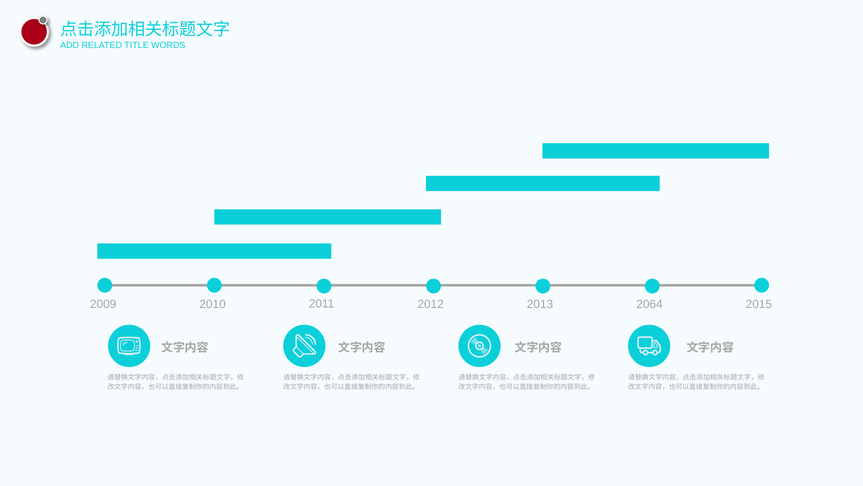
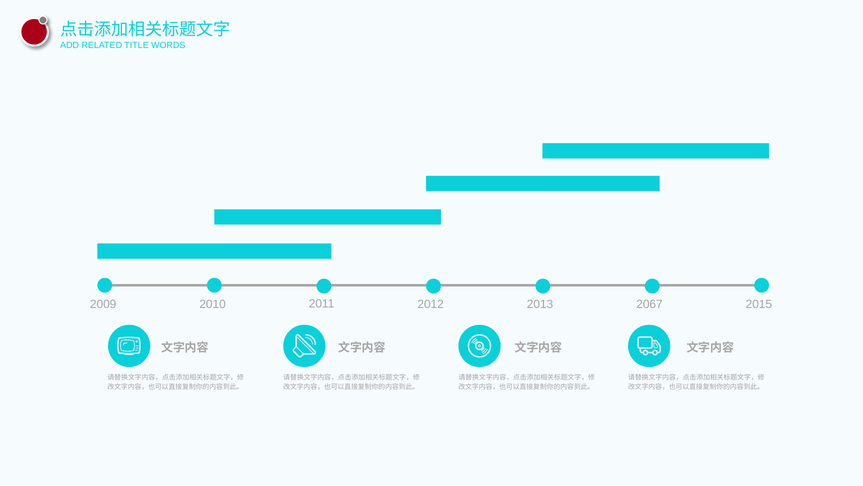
2064: 2064 -> 2067 (649, 304)
